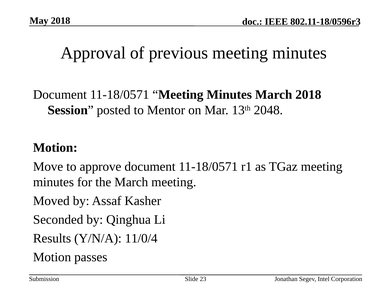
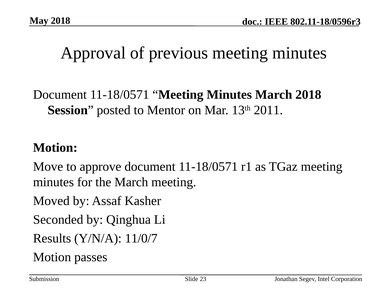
2048: 2048 -> 2011 (268, 110)
11/0/4: 11/0/4 -> 11/0/7 (141, 238)
